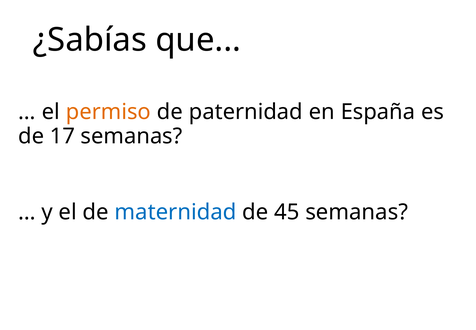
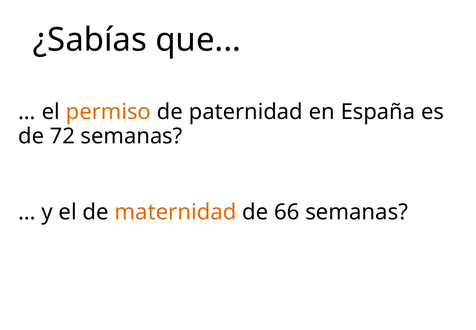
17: 17 -> 72 (62, 136)
maternidad colour: blue -> orange (176, 212)
45: 45 -> 66 (287, 212)
